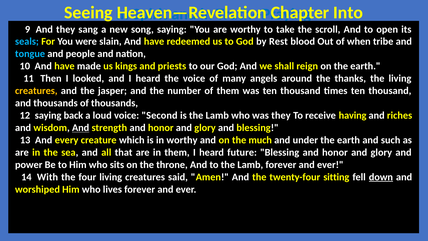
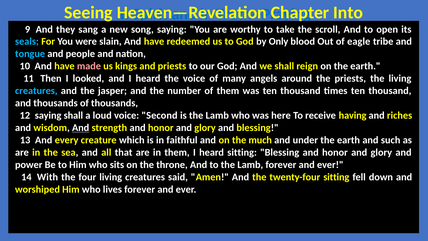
Rest: Rest -> Only (279, 42)
when: when -> eagle (359, 42)
made colour: white -> pink (89, 66)
the thanks: thanks -> priests (350, 78)
creatures colour: yellow -> light blue (36, 91)
saying back: back -> shall (73, 115)
was they: they -> here (281, 115)
in worthy: worthy -> faithful (182, 140)
heard future: future -> sitting (242, 152)
down underline: present -> none (381, 177)
